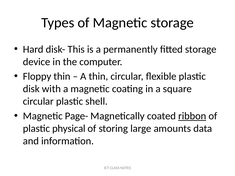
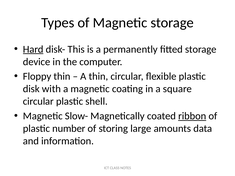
Hard underline: none -> present (33, 49)
Page-: Page- -> Slow- (77, 116)
physical: physical -> number (69, 129)
